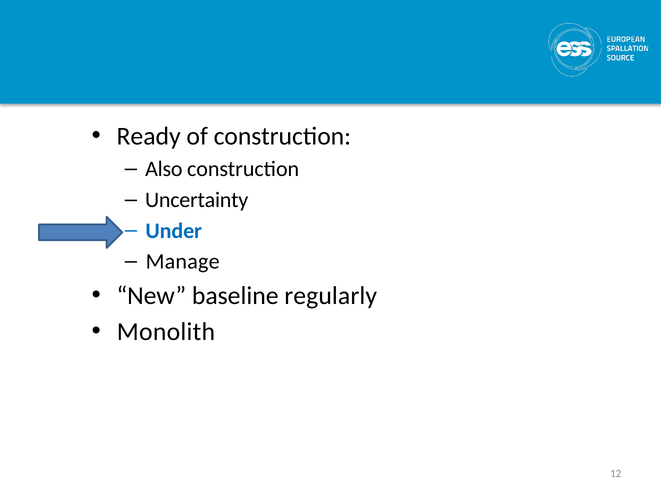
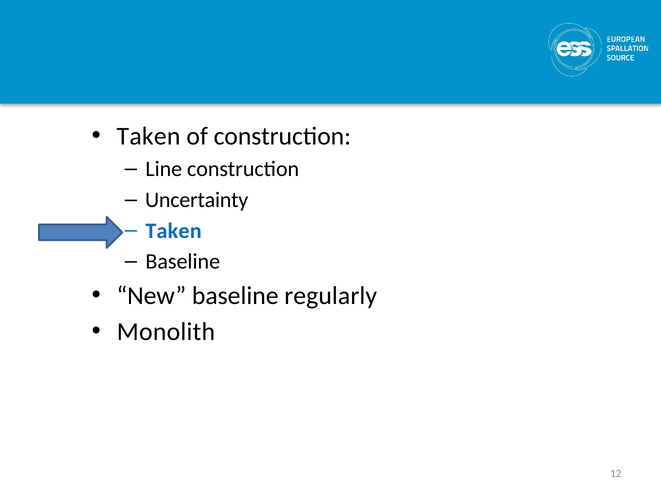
Ready: Ready -> Taken (149, 136)
Also: Also -> Line (164, 169)
Under: Under -> Taken (174, 231)
Manage: Manage -> Baseline (183, 262)
